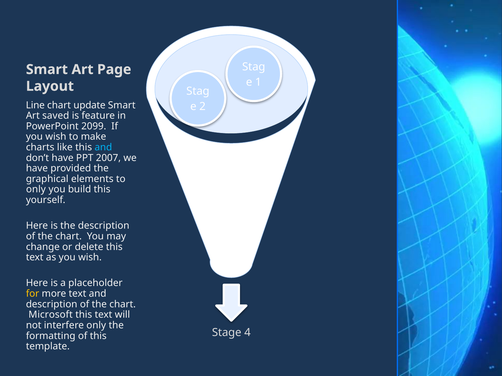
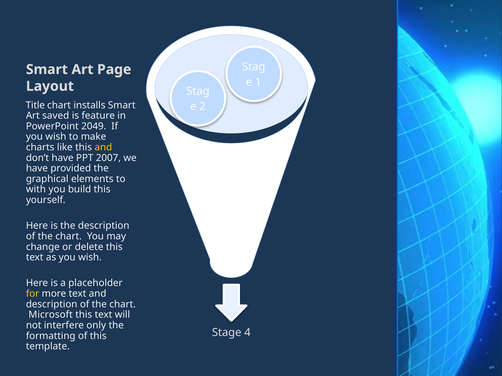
Line: Line -> Title (35, 105)
update: update -> installs (89, 105)
2099: 2099 -> 2049 (94, 126)
and colour: light blue -> yellow (103, 147)
only: only -> with (36, 190)
